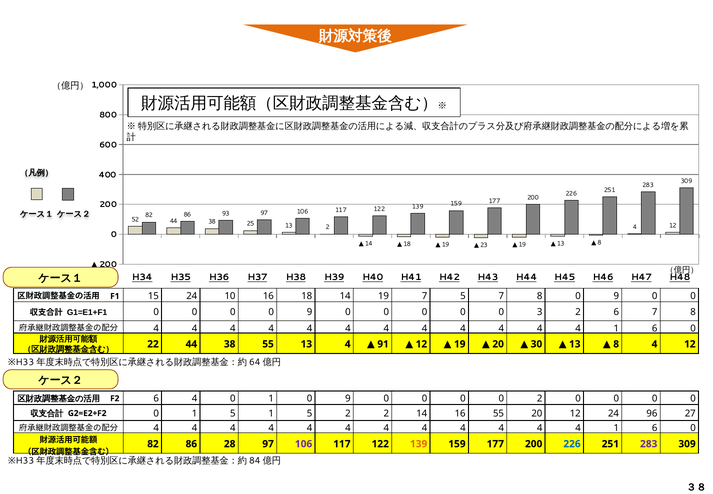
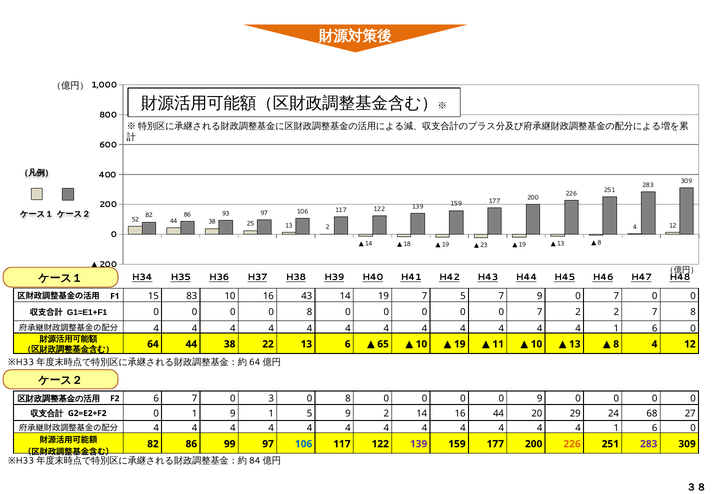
15 24: 24 -> 83 (192, 296)
18: 18 -> 43 (307, 296)
5 7 8: 8 -> 9 (540, 296)
9: 9 -> 7 (616, 296)
0 0 9: 9 -> 8 (310, 312)
0 0 3: 3 -> 7 (540, 312)
2 6: 6 -> 2 (616, 312)
22: 22 -> 64 (153, 344)
38 55: 55 -> 22 (268, 344)
13 4: 4 -> 6 (348, 344)
91: 91 -> 65 (383, 344)
12: 12 -> 10 (421, 344)
20: 20 -> 11 (498, 344)
30: 30 -> 10 (536, 344)
6 4: 4 -> 7 (195, 398)
1: 1 -> 3 (271, 398)
9: 9 -> 8 (348, 398)
0 2: 2 -> 9 (540, 398)
0 1 5: 5 -> 9 (233, 413)
5 2: 2 -> 9 (348, 413)
16 55: 55 -> 44 (499, 413)
20 12: 12 -> 29 (575, 413)
96: 96 -> 68 (652, 413)
28: 28 -> 99 (230, 444)
106 colour: purple -> blue (304, 444)
139 colour: orange -> purple (419, 444)
226 colour: blue -> orange (572, 444)
